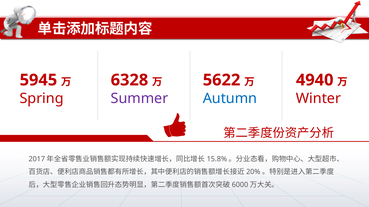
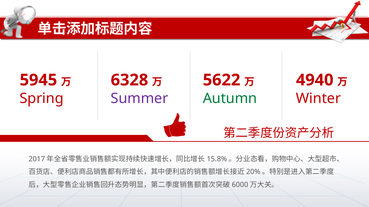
Autumn colour: blue -> green (230, 99)
